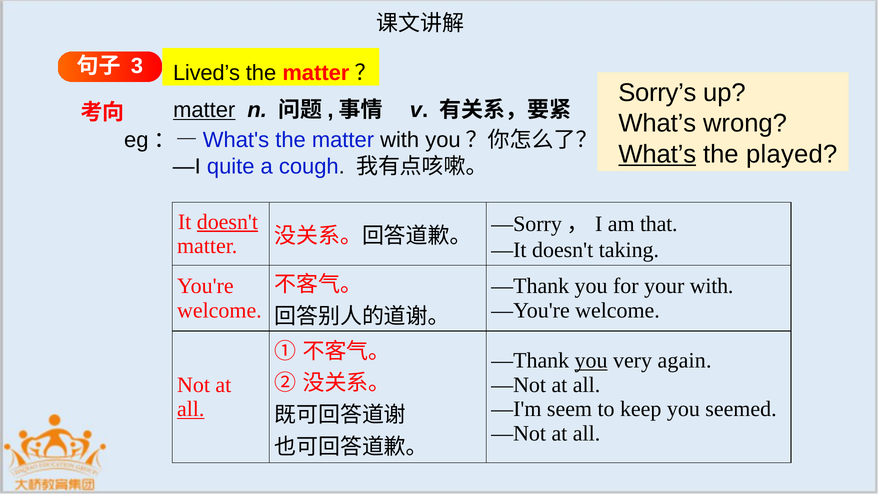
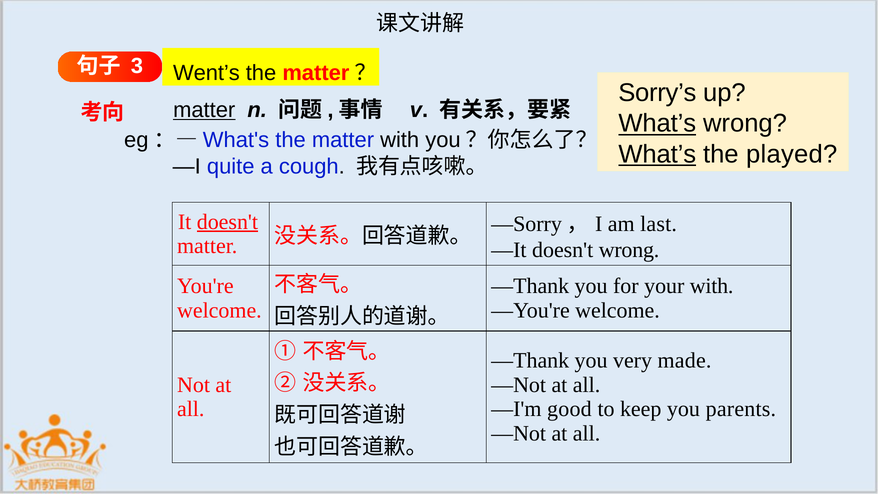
Lived’s: Lived’s -> Went’s (206, 73)
What’s underline: none -> present (657, 124)
that: that -> last (659, 224)
doesn't taking: taking -> wrong (629, 250)
you underline: present -> none (591, 360)
again: again -> made (685, 360)
all underline: present -> none (191, 409)
seem: seem -> good (569, 409)
seemed: seemed -> parents (741, 409)
